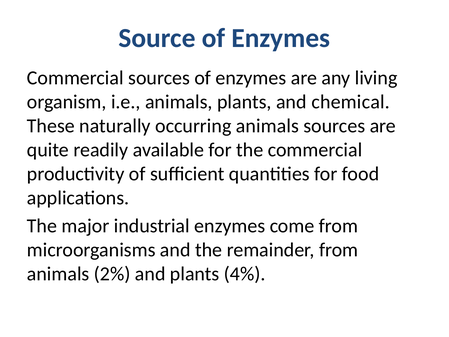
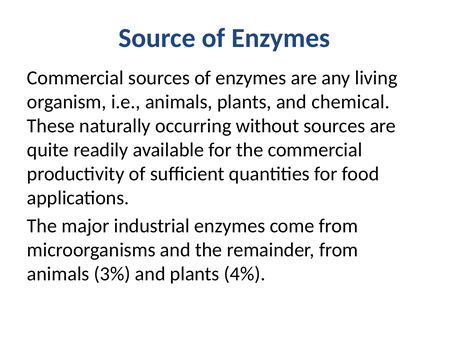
occurring animals: animals -> without (268, 126)
2%: 2% -> 3% (112, 274)
